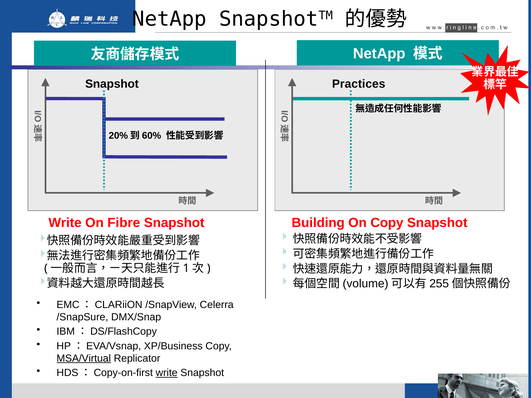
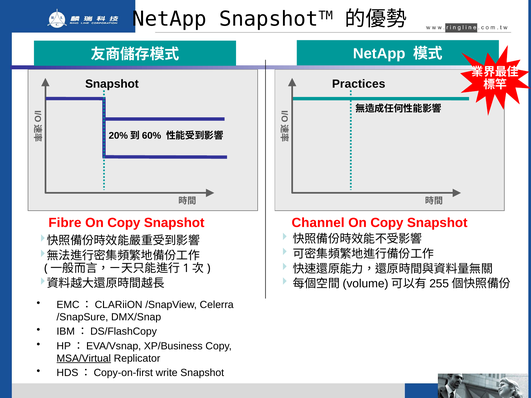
Write: Write -> Fibre (65, 223)
Fibre: Fibre -> Copy (124, 223)
Building: Building -> Channel (318, 223)
write underline: present -> none (167, 373)
